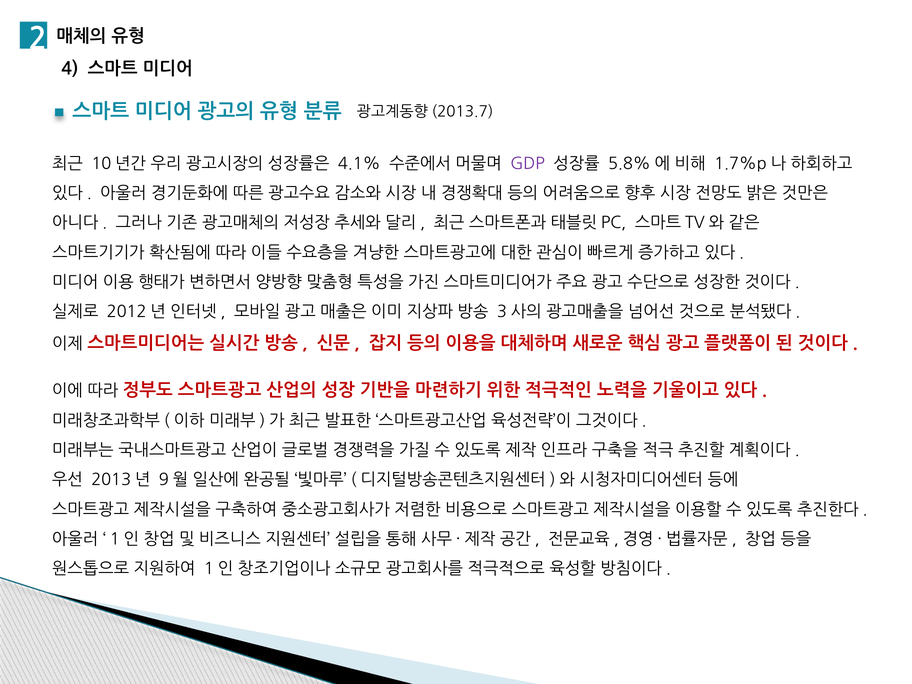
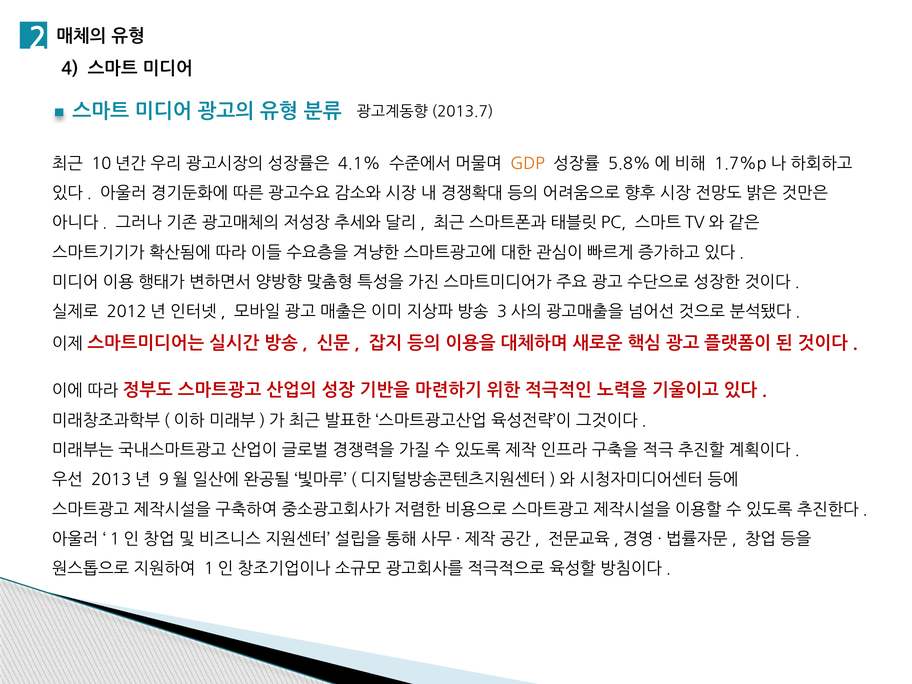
GDP colour: purple -> orange (528, 164)
